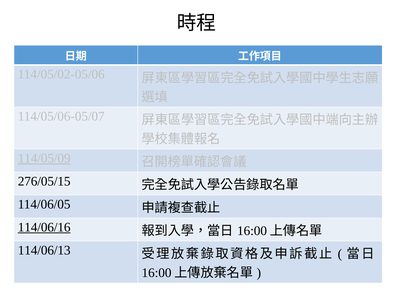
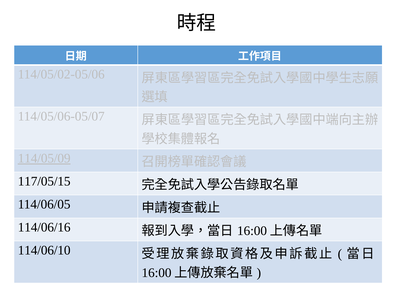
276/05/15: 276/05/15 -> 117/05/15 (44, 181)
114/06/16 underline: present -> none (44, 227)
114/06/13: 114/06/13 -> 114/06/10 (44, 250)
